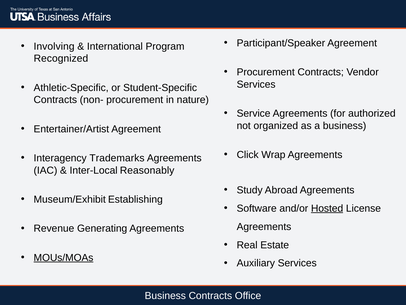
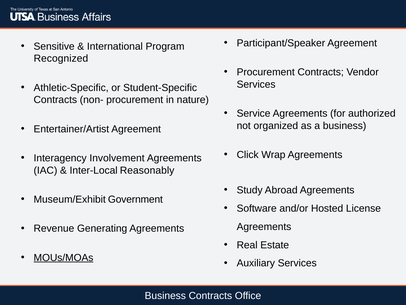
Involving: Involving -> Sensitive (54, 46)
Trademarks: Trademarks -> Involvement (117, 158)
Establishing: Establishing -> Government (135, 199)
Hosted underline: present -> none (327, 208)
